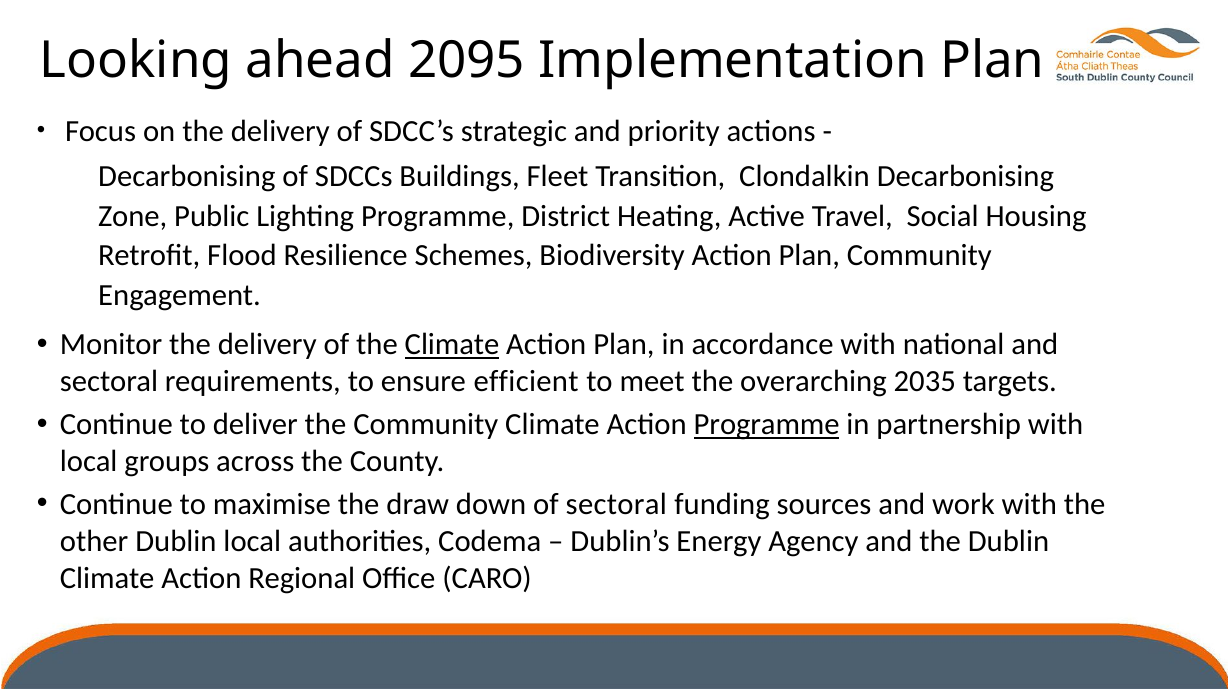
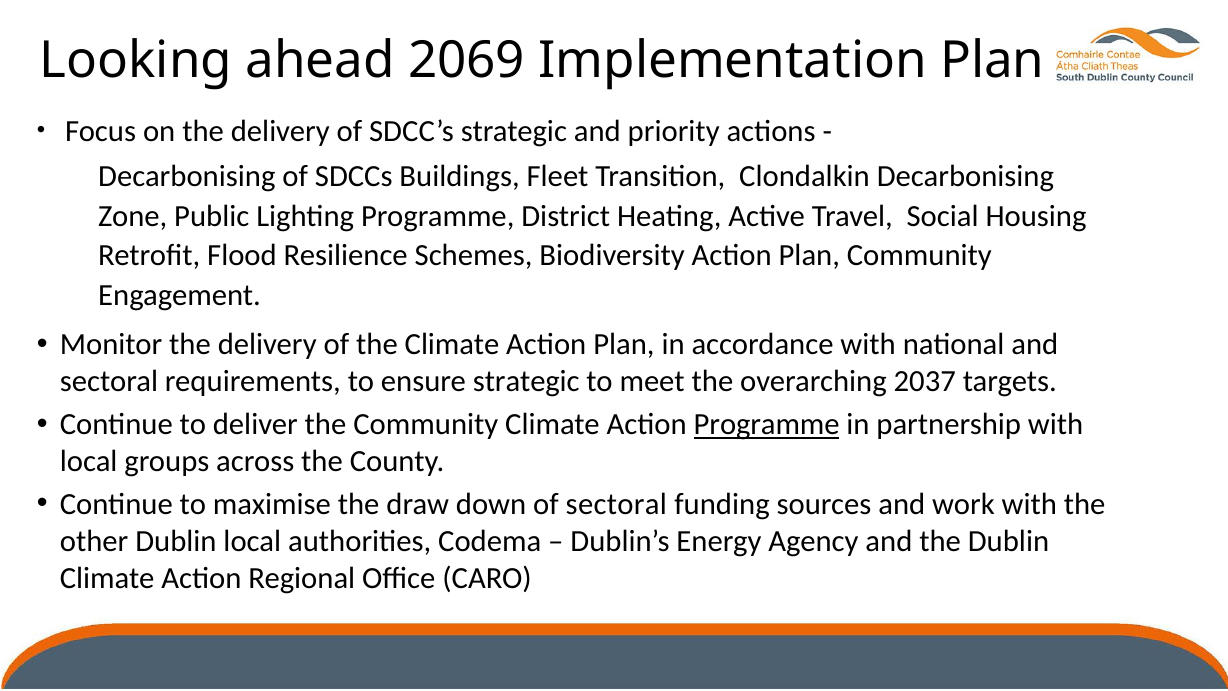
2095: 2095 -> 2069 (467, 60)
Climate underline: present -> none (452, 345)
ensure efficient: efficient -> strategic (526, 381)
2035: 2035 -> 2037 (925, 381)
